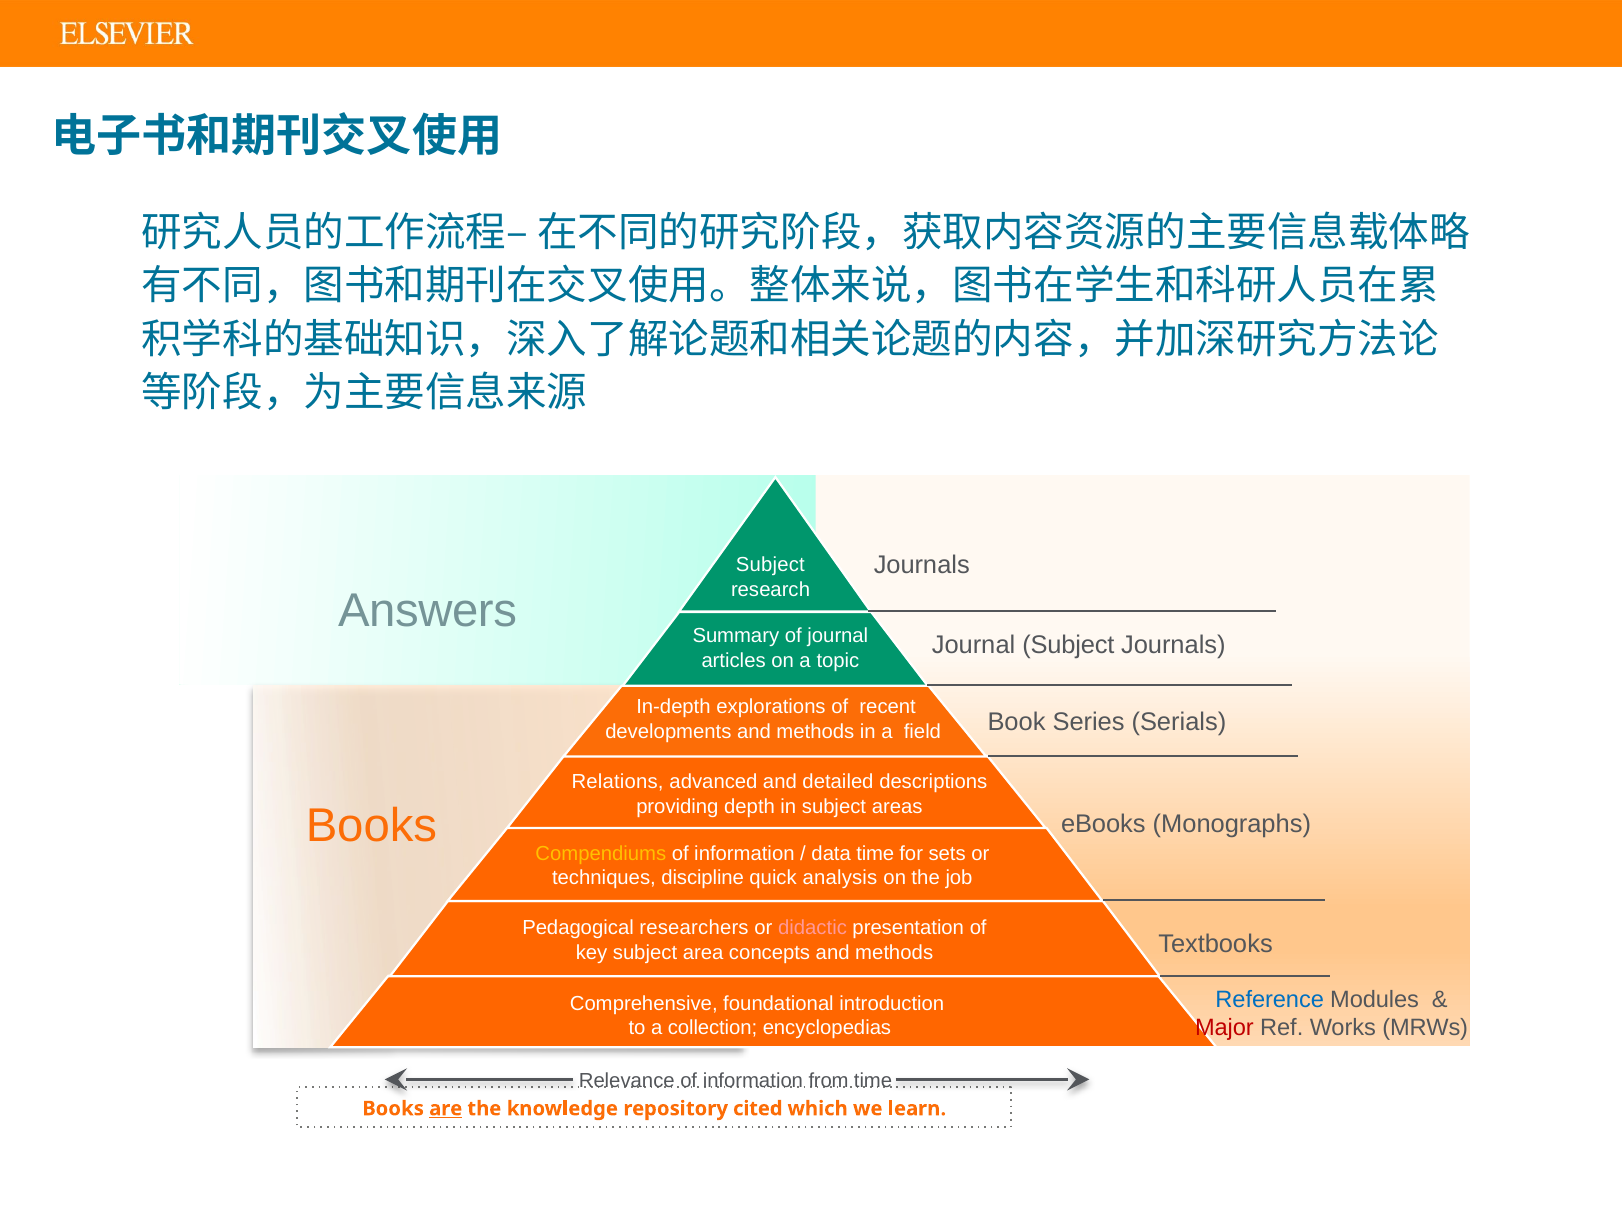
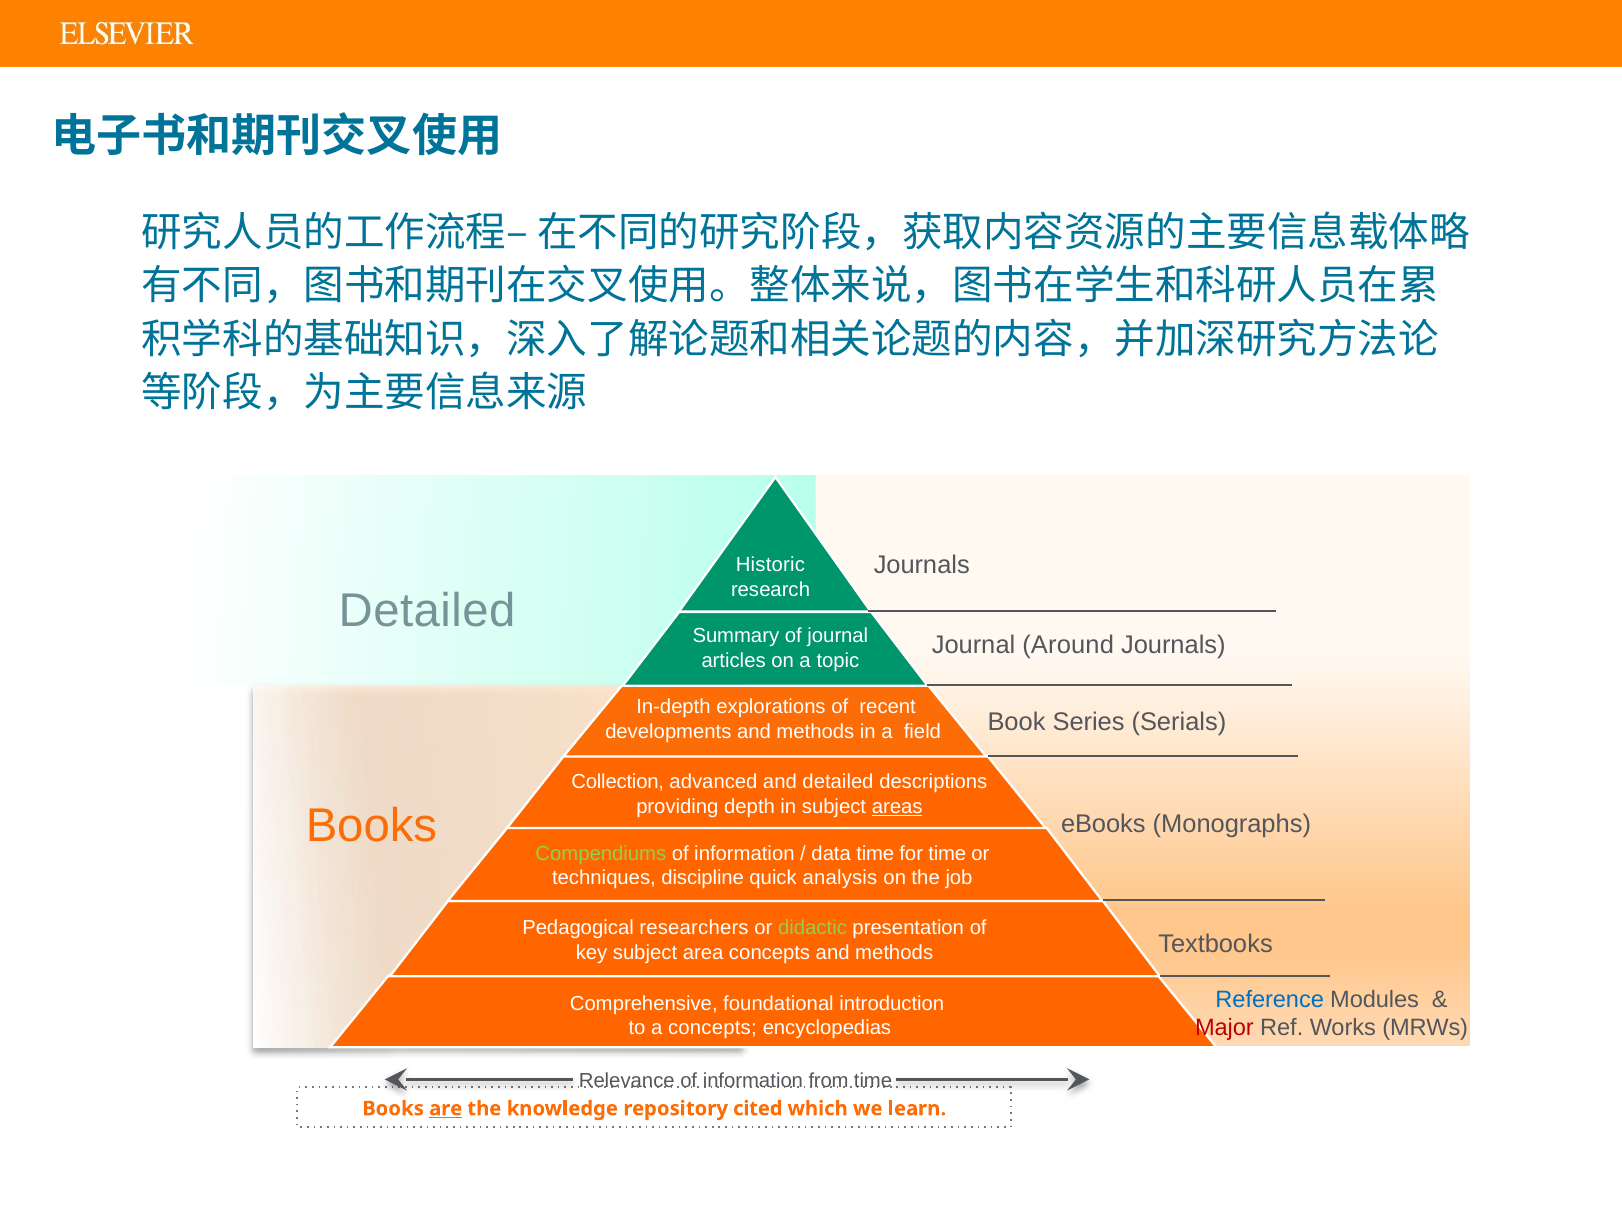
Subject: Subject -> Historic (770, 565)
Answers: Answers -> Detailed (427, 610)
Journal Subject: Subject -> Around (1068, 645)
Relations: Relations -> Collection (618, 782)
areas underline: none -> present (897, 806)
Compendiums colour: yellow -> light green (601, 853)
for sets: sets -> time (947, 853)
didactic colour: pink -> light green (813, 928)
a collection: collection -> concepts (712, 1028)
